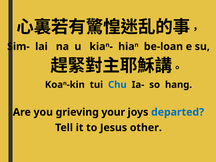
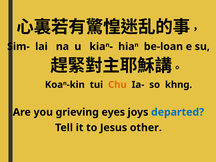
Chu colour: blue -> orange (117, 85)
hang: hang -> khng (179, 85)
your: your -> eyes (113, 112)
